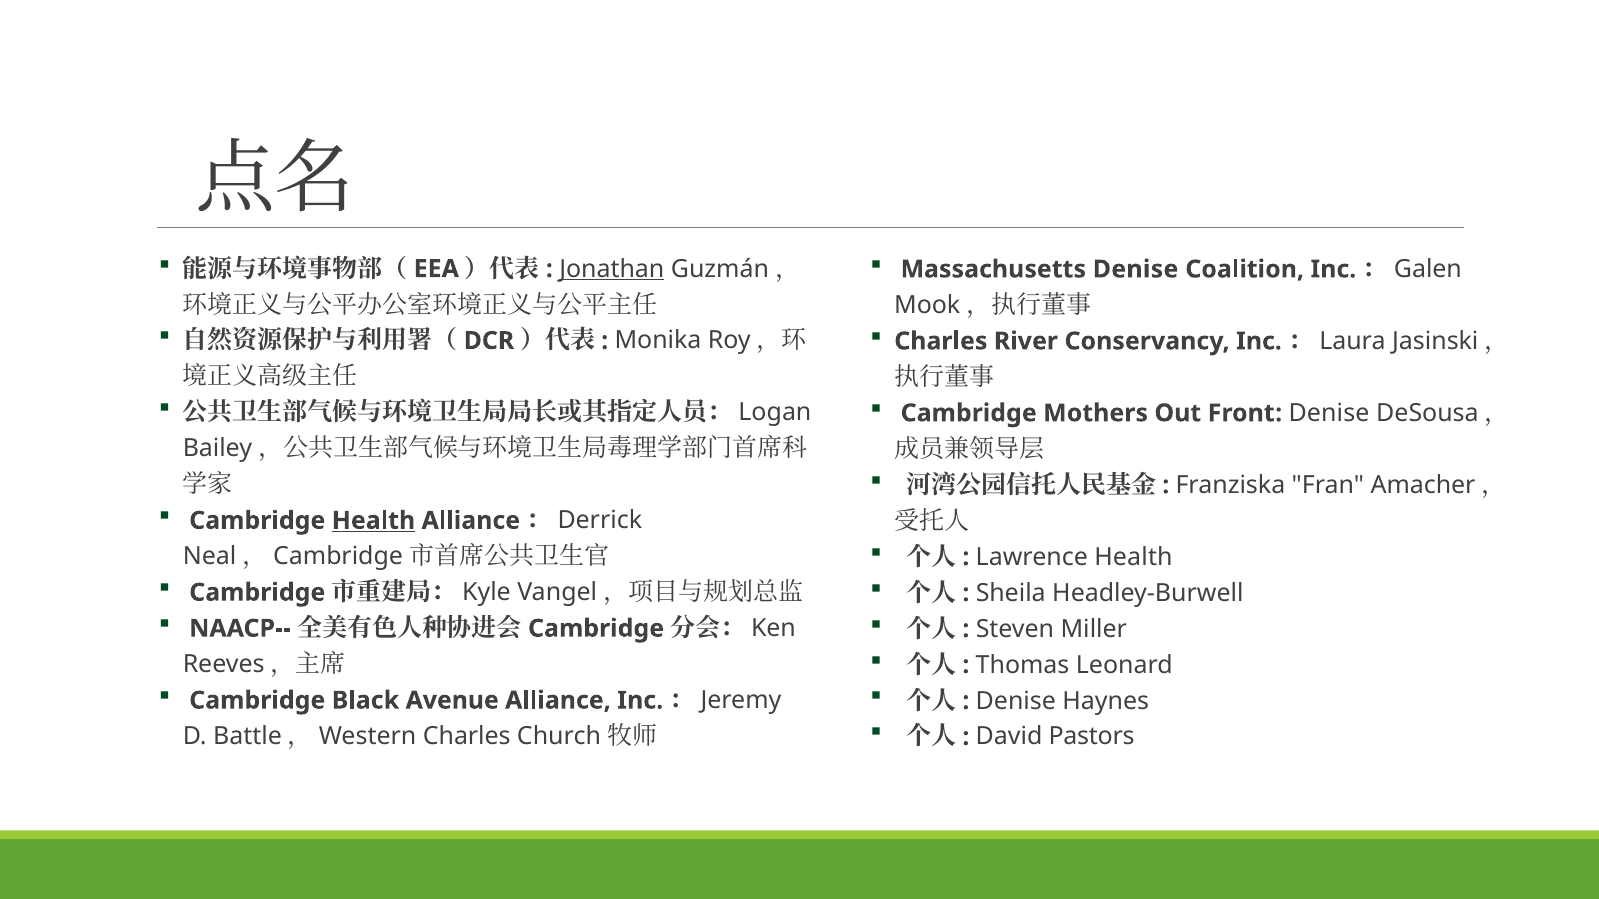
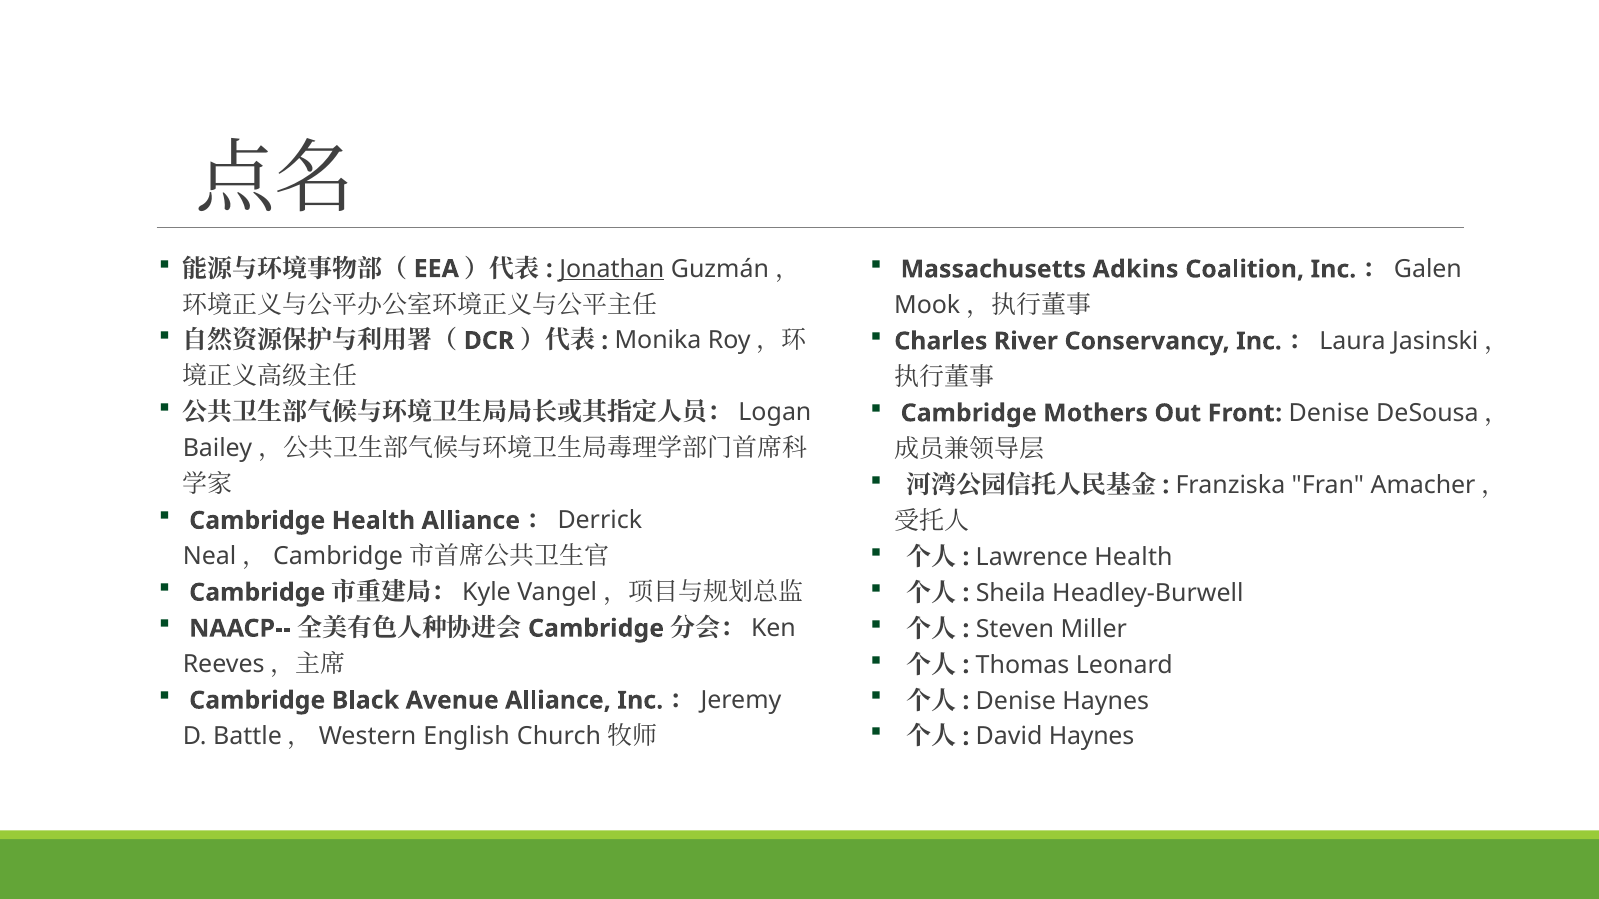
Massachusetts Denise: Denise -> Adkins (1136, 269)
Health underline: present -> none (373, 521)
David Pastors: Pastors -> Haynes (1092, 737)
Battle，Western Charles: Charles -> English (467, 737)
